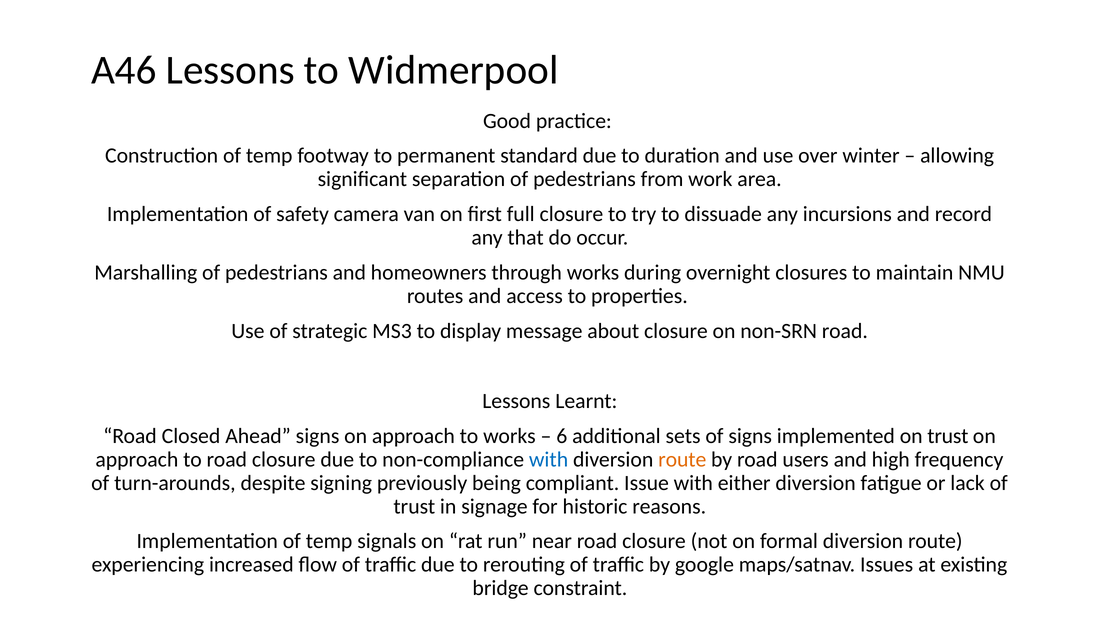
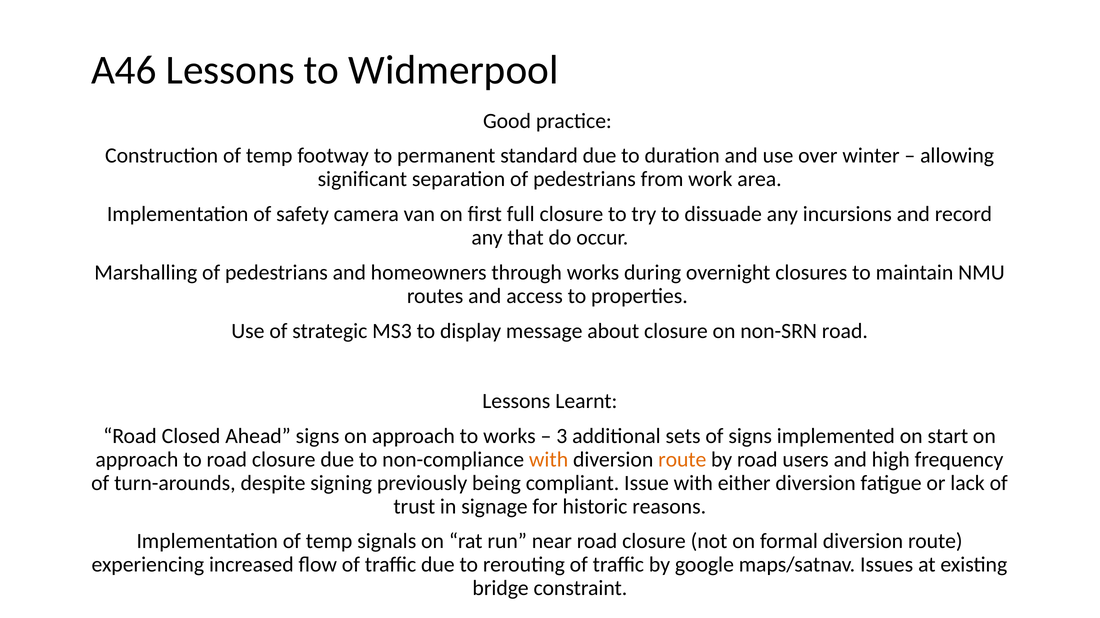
6: 6 -> 3 (562, 436)
on trust: trust -> start (948, 436)
with colour: blue -> orange (549, 460)
